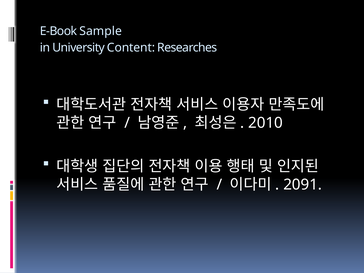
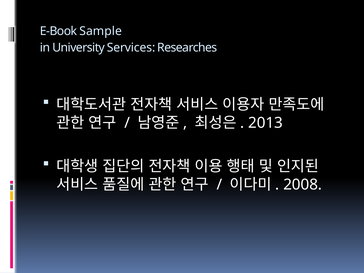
Content: Content -> Services (131, 48)
2010: 2010 -> 2013 (266, 123)
2091: 2091 -> 2008 (303, 185)
